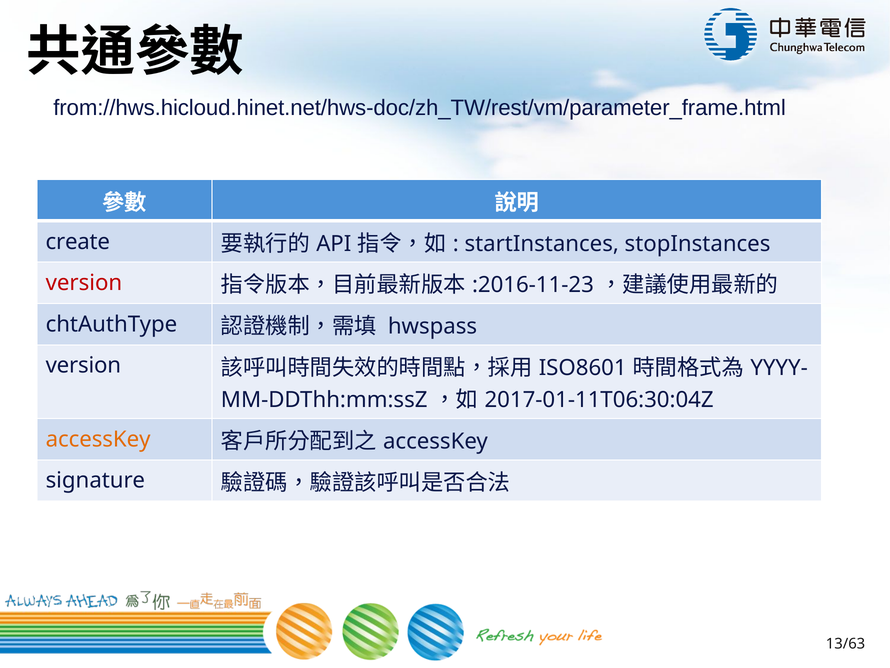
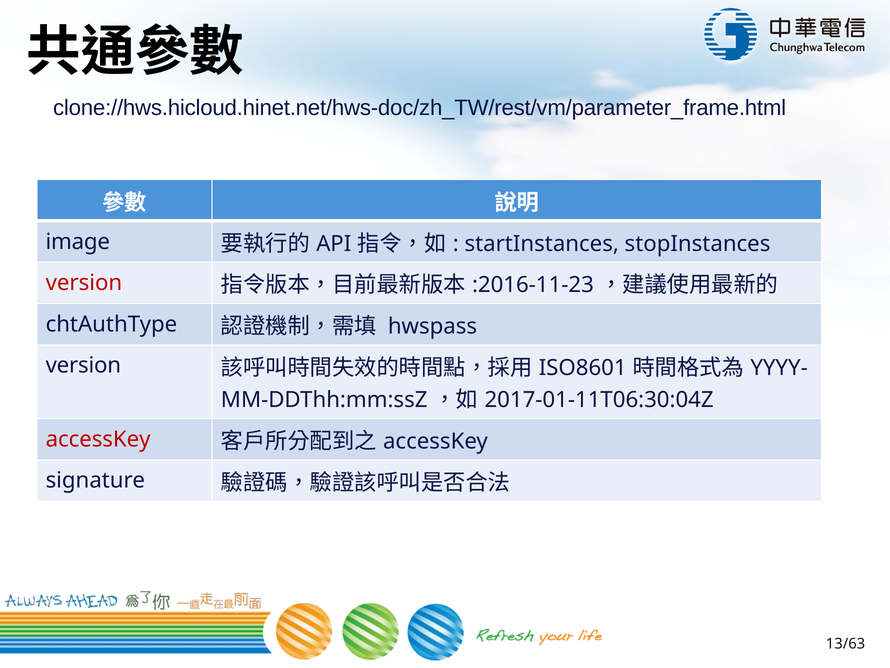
from://hws.hicloud.hinet.net/hws-doc/zh_TW/rest/vm/parameter_frame.html: from://hws.hicloud.hinet.net/hws-doc/zh_TW/rest/vm/parameter_frame.html -> clone://hws.hicloud.hinet.net/hws-doc/zh_TW/rest/vm/parameter_frame.html (420, 108)
create: create -> image (78, 242)
accessKey colour: orange -> red (98, 439)
